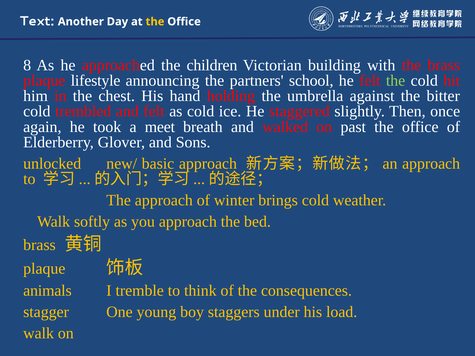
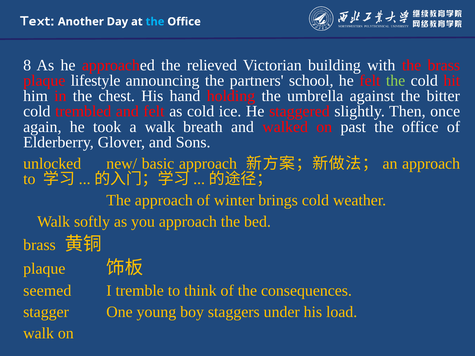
the colour: yellow -> light blue (155, 22)
children: children -> relieved (212, 65)
a meet: meet -> walk (160, 127)
animals: animals -> seemed (47, 291)
